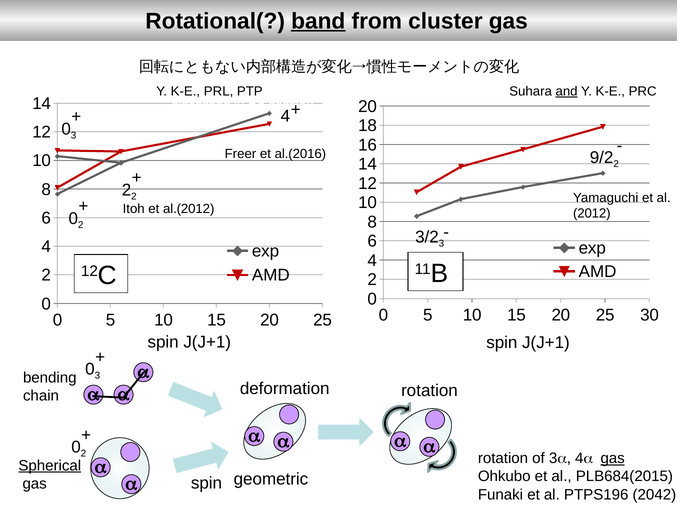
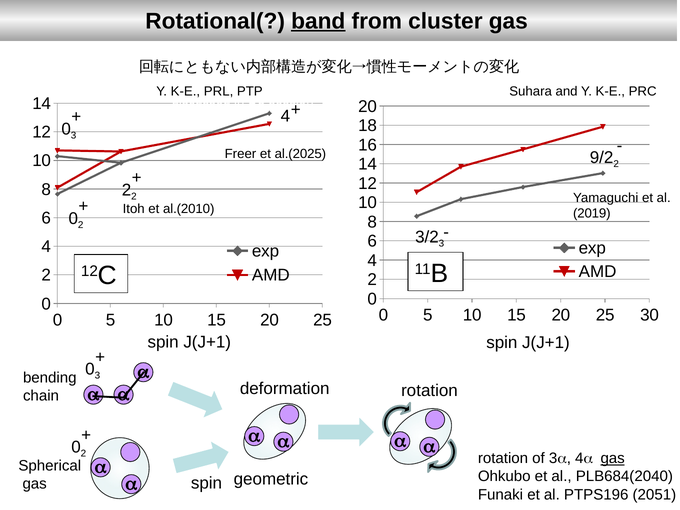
and underline: present -> none (567, 91)
al.(2016: al.(2016 -> al.(2025 (300, 154)
al.(2012: al.(2012 -> al.(2010 (189, 209)
2012: 2012 -> 2019 (592, 214)
Spherical underline: present -> none (50, 466)
PLB684(2015: PLB684(2015 -> PLB684(2040 (624, 476)
2042: 2042 -> 2051 (654, 495)
